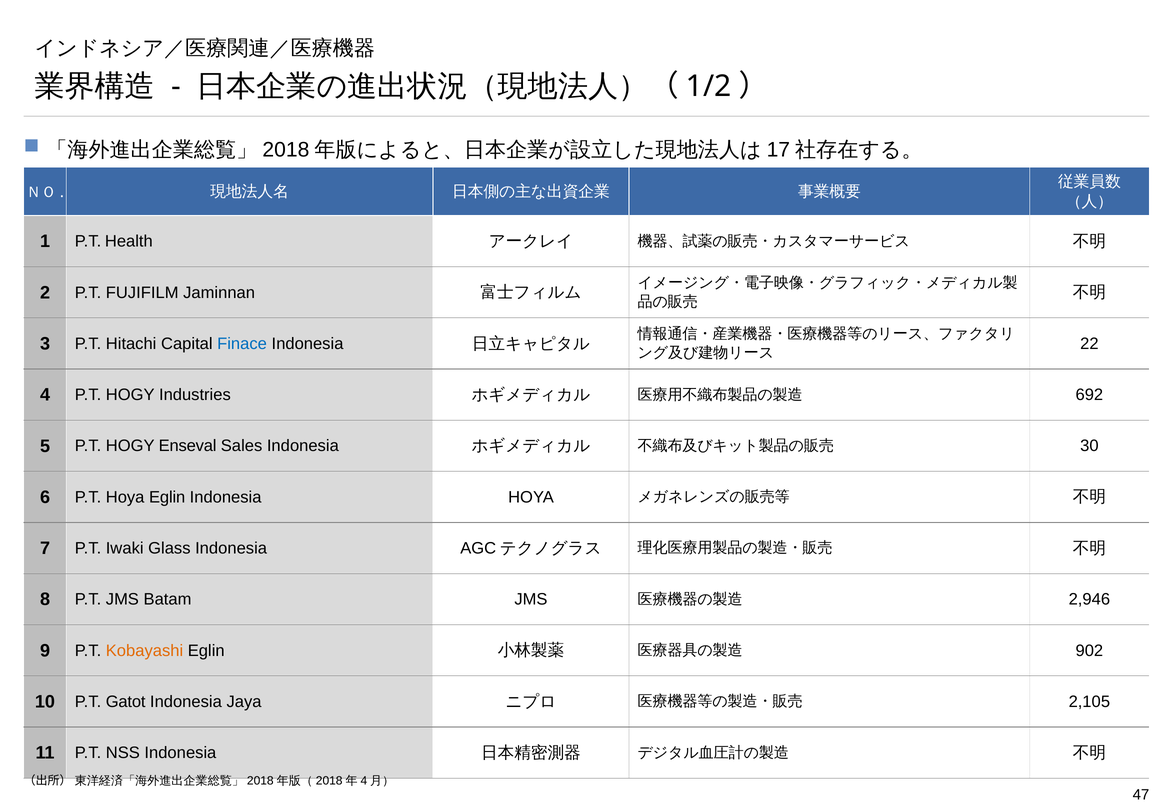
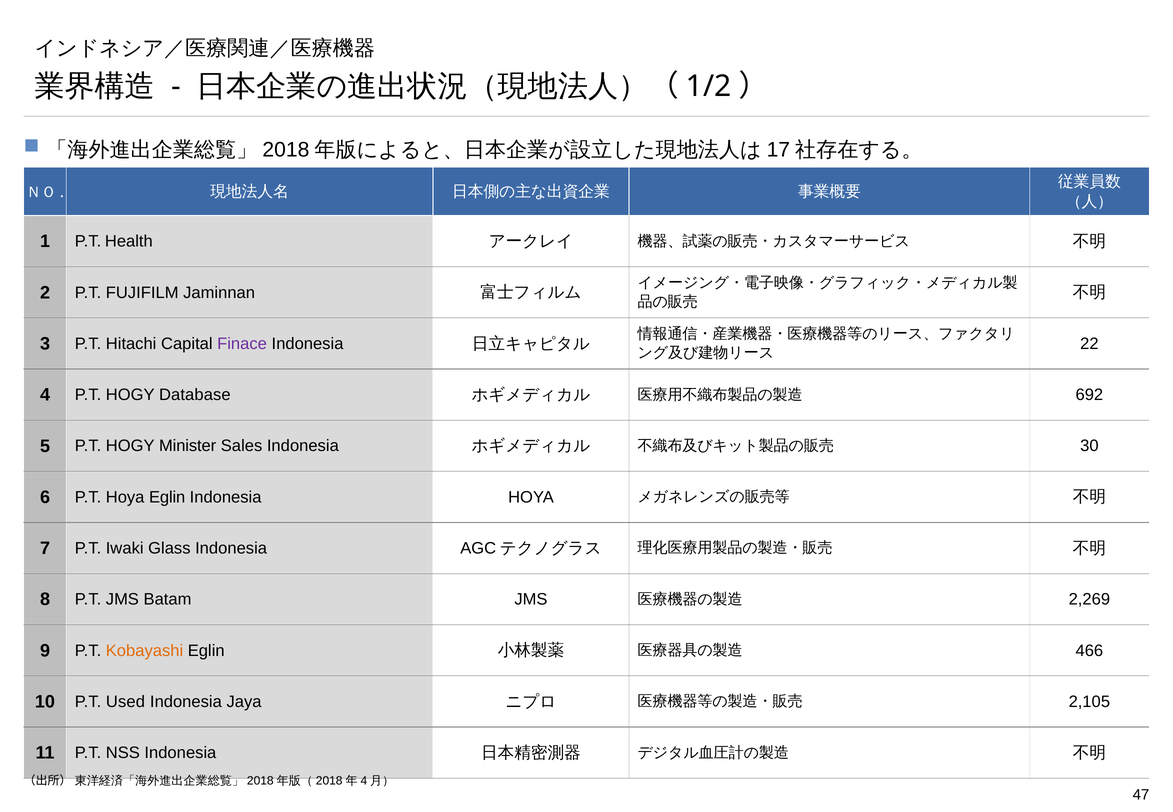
Finace colour: blue -> purple (242, 344)
Industries: Industries -> Database (195, 395)
Enseval: Enseval -> Minister (188, 446)
2,946: 2,946 -> 2,269 (1089, 600)
902: 902 -> 466 (1089, 651)
Gatot: Gatot -> Used (125, 702)
